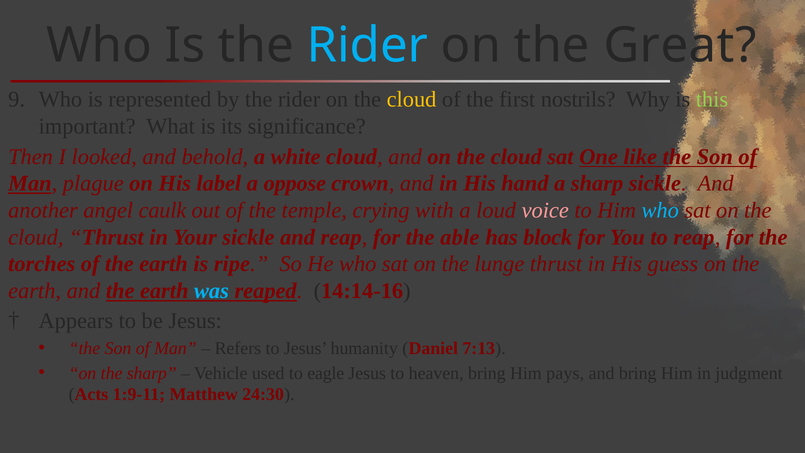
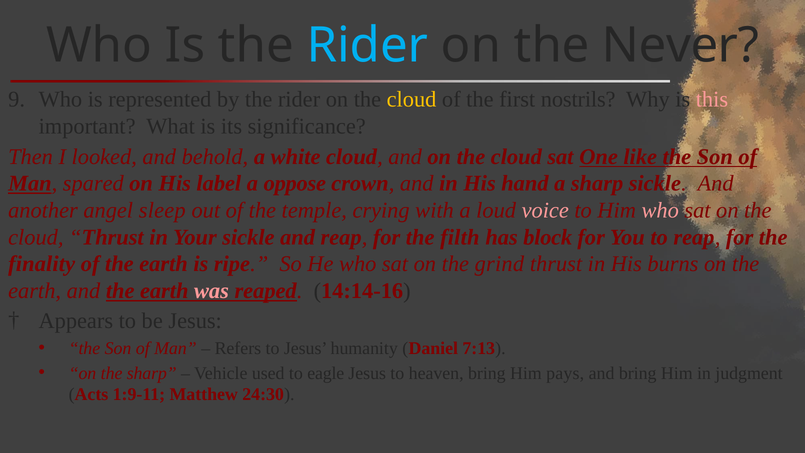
Great: Great -> Never (681, 46)
this colour: light green -> pink (712, 100)
plague: plague -> spared (93, 183)
caulk: caulk -> sleep (162, 210)
who colour: light blue -> pink (660, 210)
able: able -> filth (460, 237)
torches: torches -> finality (42, 264)
lunge: lunge -> grind (499, 264)
guess: guess -> burns (673, 264)
was colour: light blue -> pink (211, 291)
